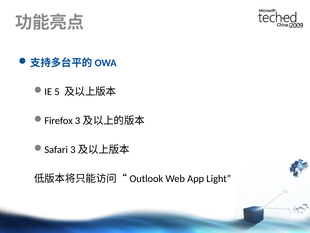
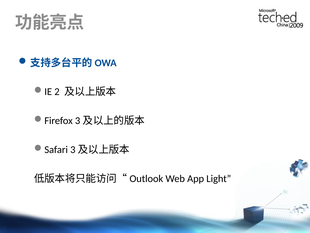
5: 5 -> 2 (57, 92)
